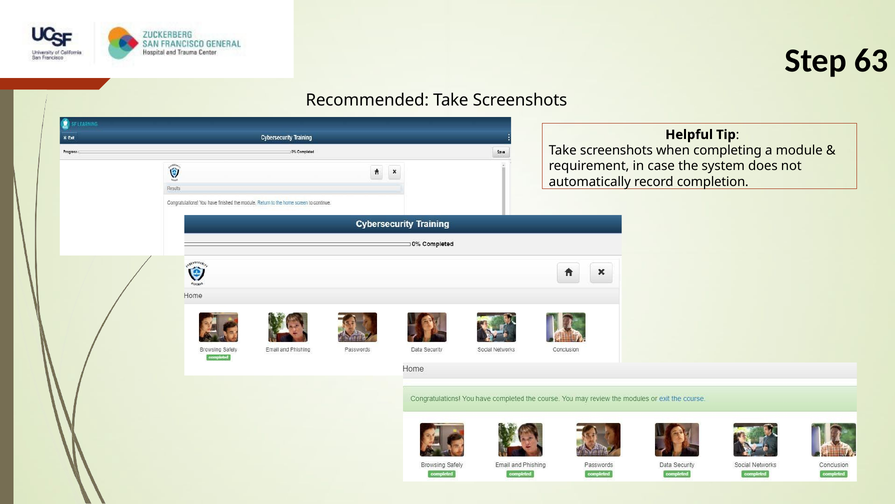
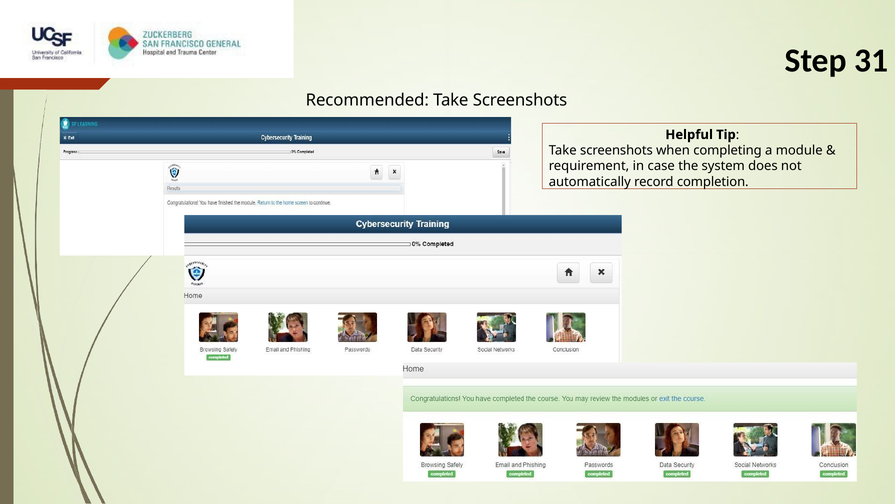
63: 63 -> 31 (871, 60)
